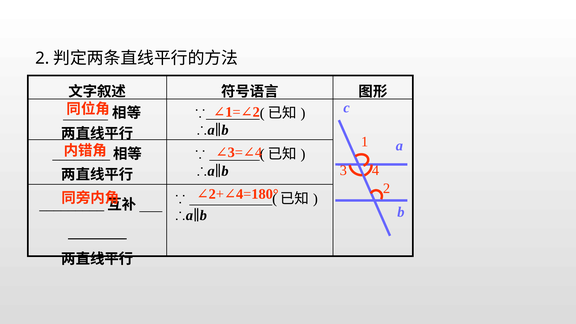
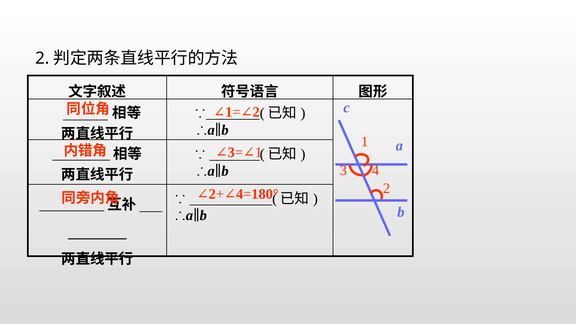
4: 4 -> 1 (259, 152)
